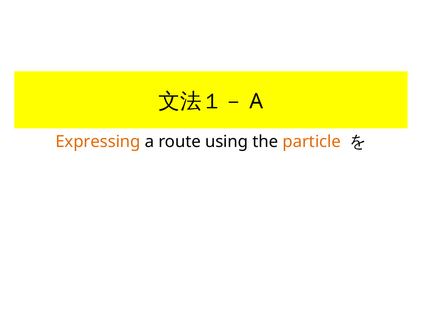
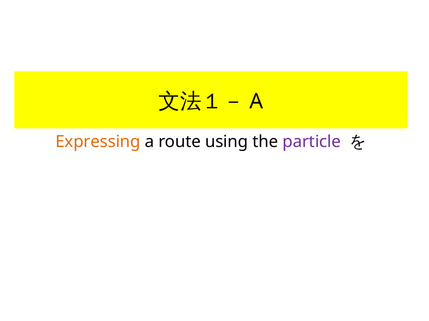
particle colour: orange -> purple (312, 142)
